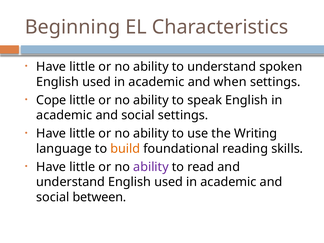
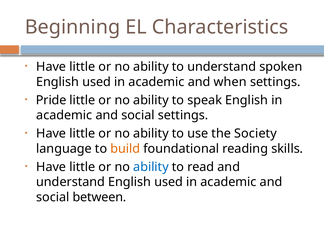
Cope: Cope -> Pride (51, 100)
Writing: Writing -> Society (256, 134)
ability colour: purple -> blue (151, 167)
